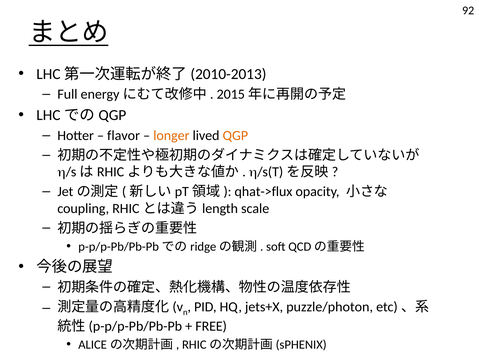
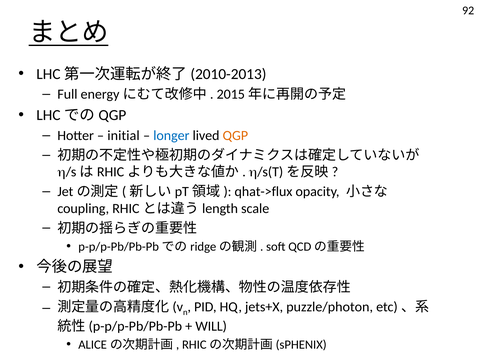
flavor: flavor -> initial (124, 136)
longer colour: orange -> blue (171, 136)
FREE: FREE -> WILL (211, 326)
